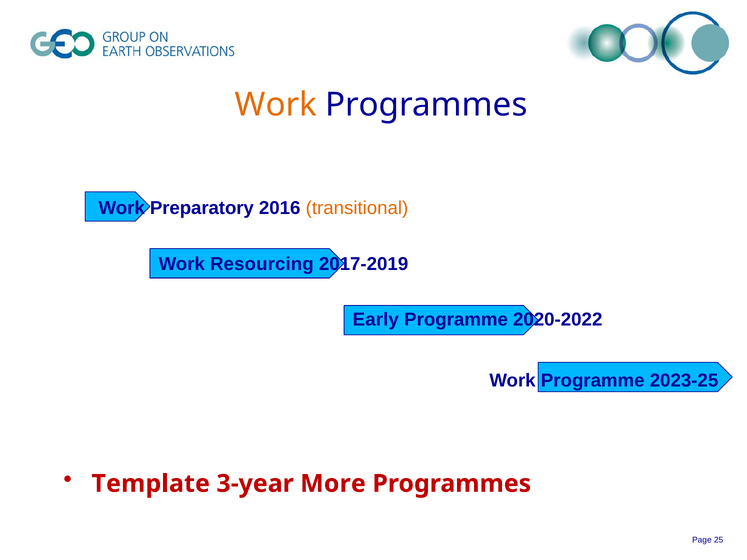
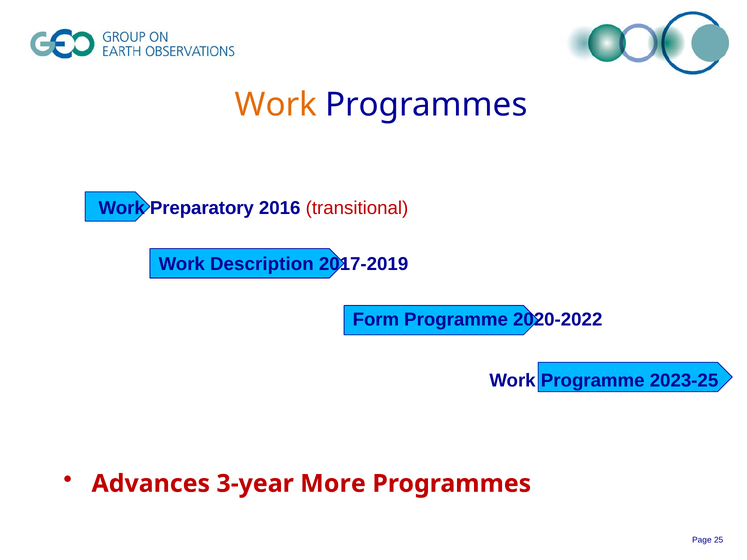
transitional colour: orange -> red (357, 208)
Resourcing: Resourcing -> Description (262, 264)
Early: Early -> Form (376, 320)
Template: Template -> Advances (151, 484)
